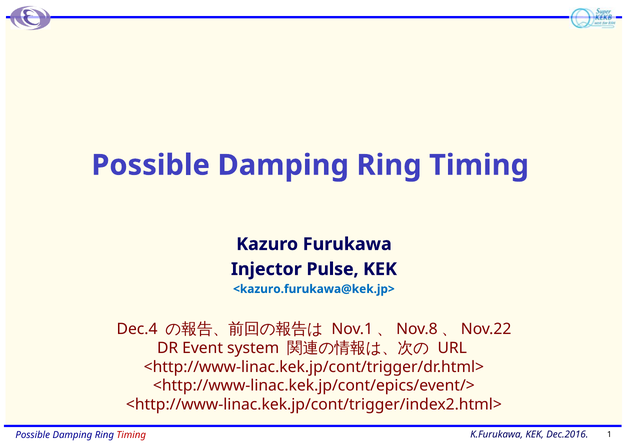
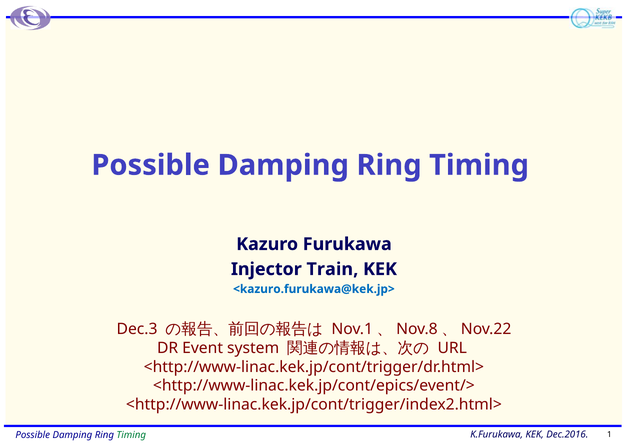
Pulse: Pulse -> Train (332, 269)
Dec.4: Dec.4 -> Dec.3 (137, 330)
Timing colour: red -> green (131, 435)
